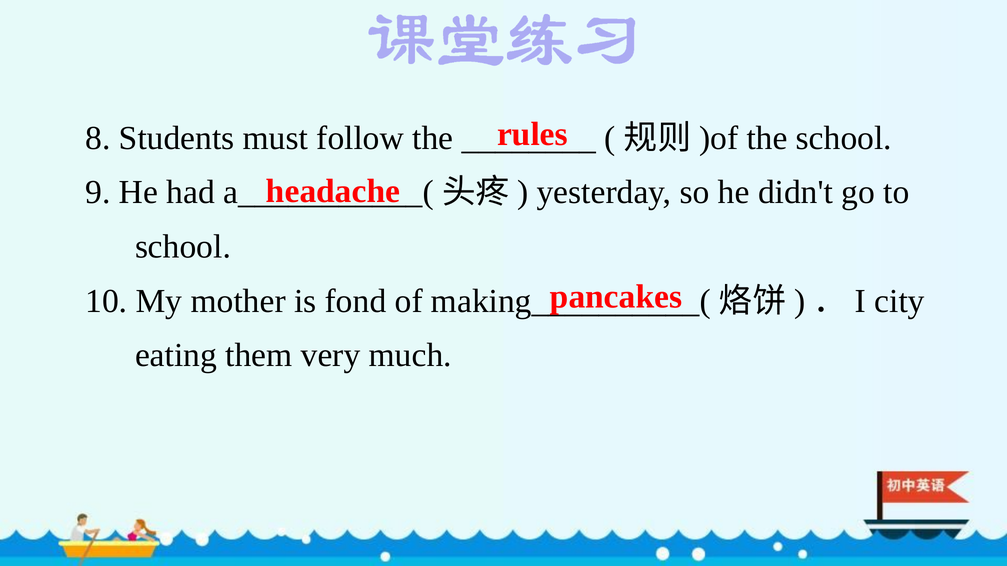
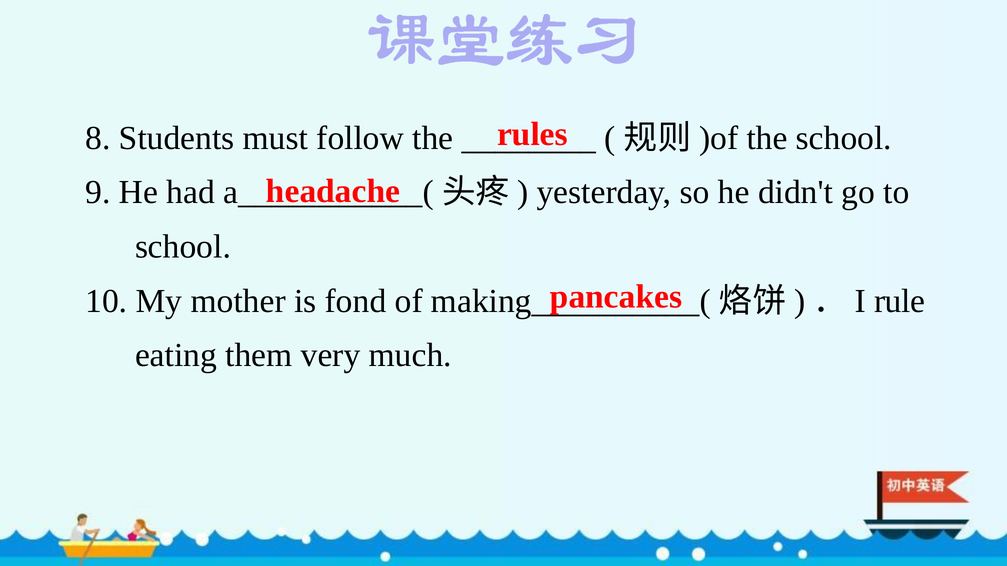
city: city -> rule (900, 301)
